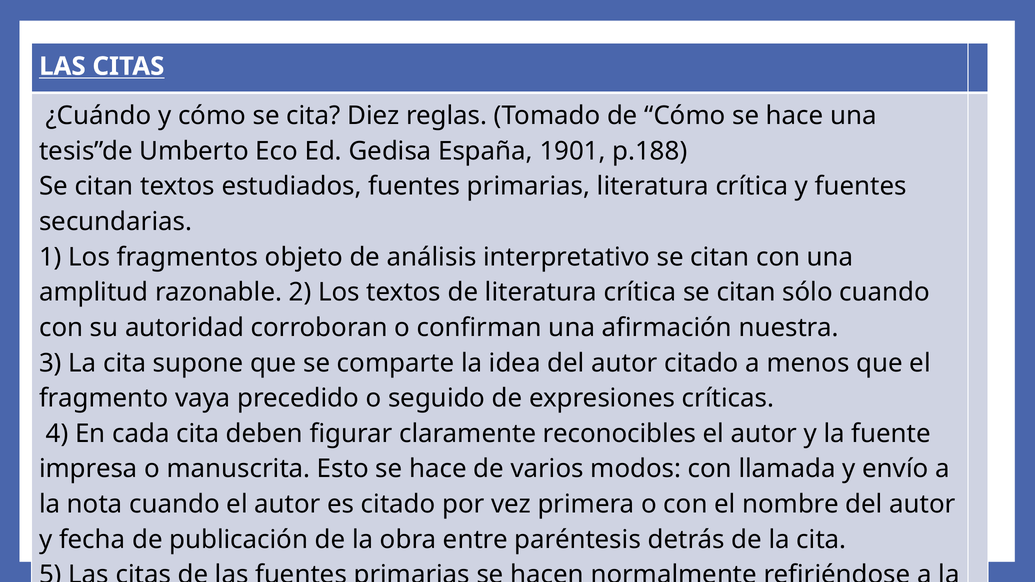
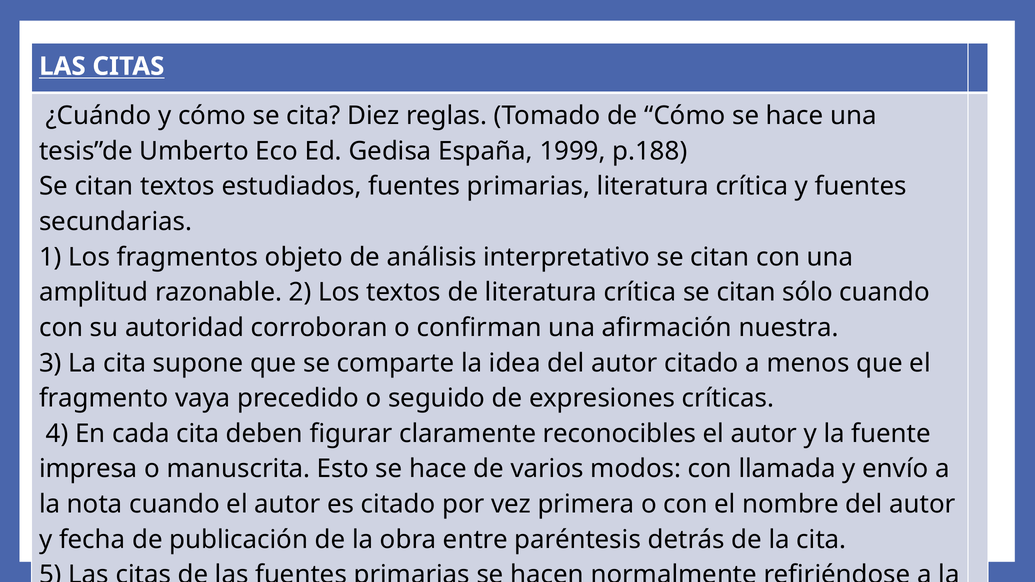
1901: 1901 -> 1999 (573, 151)
